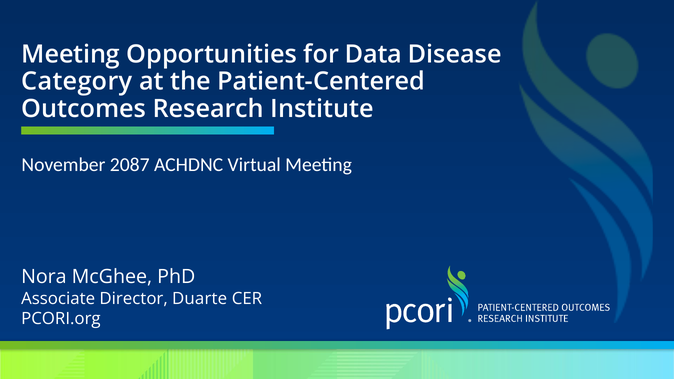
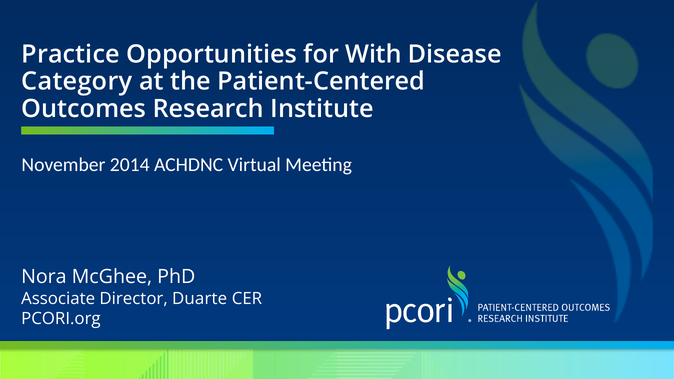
Meeting: Meeting -> Practice (71, 54)
Data: Data -> With (374, 54)
2087: 2087 -> 2014 (130, 165)
